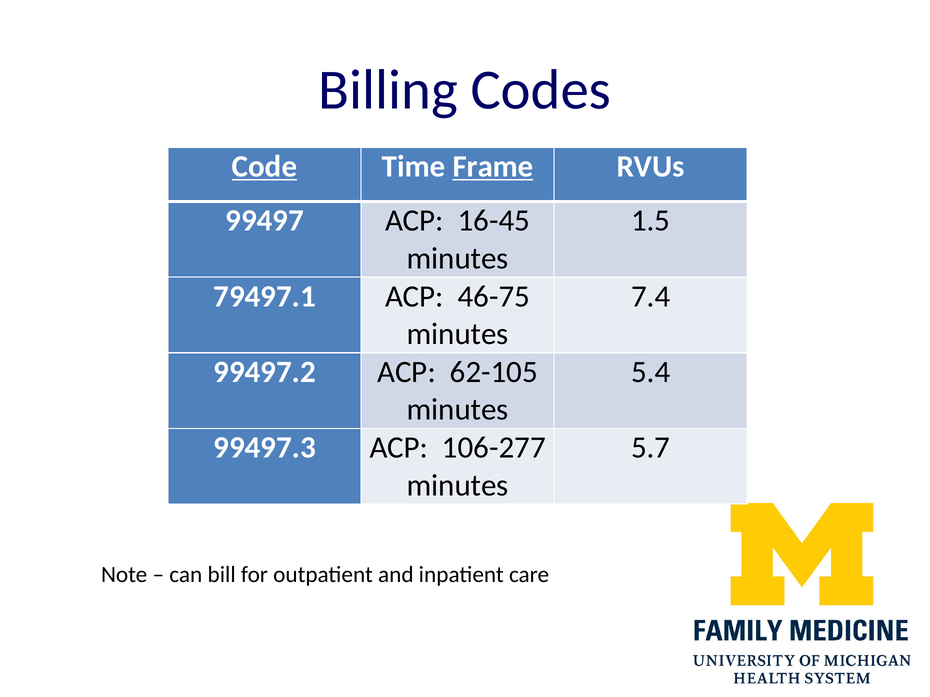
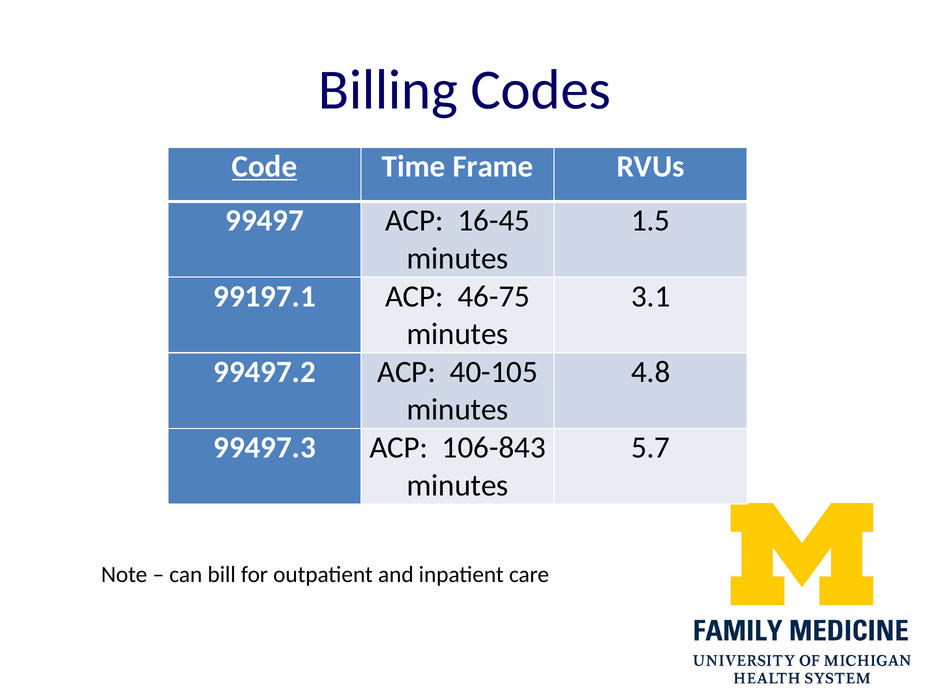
Frame underline: present -> none (493, 167)
79497.1: 79497.1 -> 99197.1 (265, 297)
7.4: 7.4 -> 3.1 (651, 297)
62-105: 62-105 -> 40-105 (494, 372)
5.4: 5.4 -> 4.8 (651, 372)
106-277: 106-277 -> 106-843 (494, 448)
